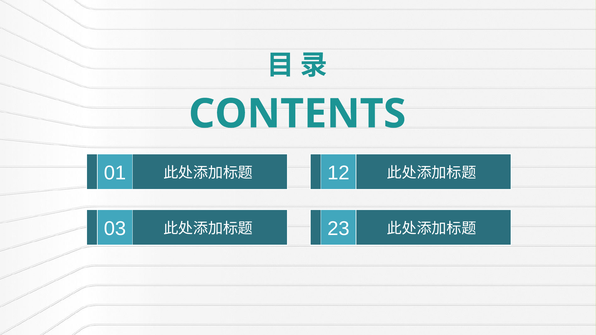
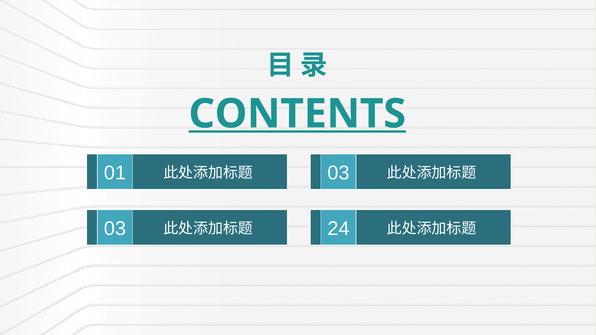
CONTENTS underline: none -> present (297, 114)
12: 12 -> 03 (338, 173)
23: 23 -> 24 (338, 229)
